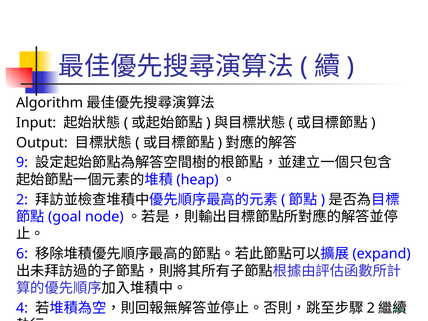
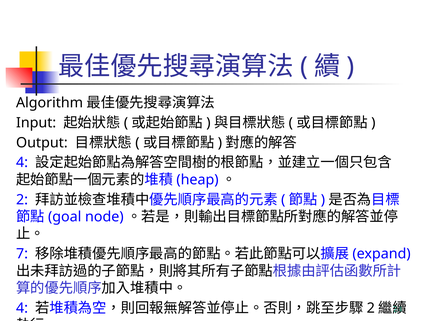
9: 9 -> 4 (22, 163)
6: 6 -> 7 (22, 254)
